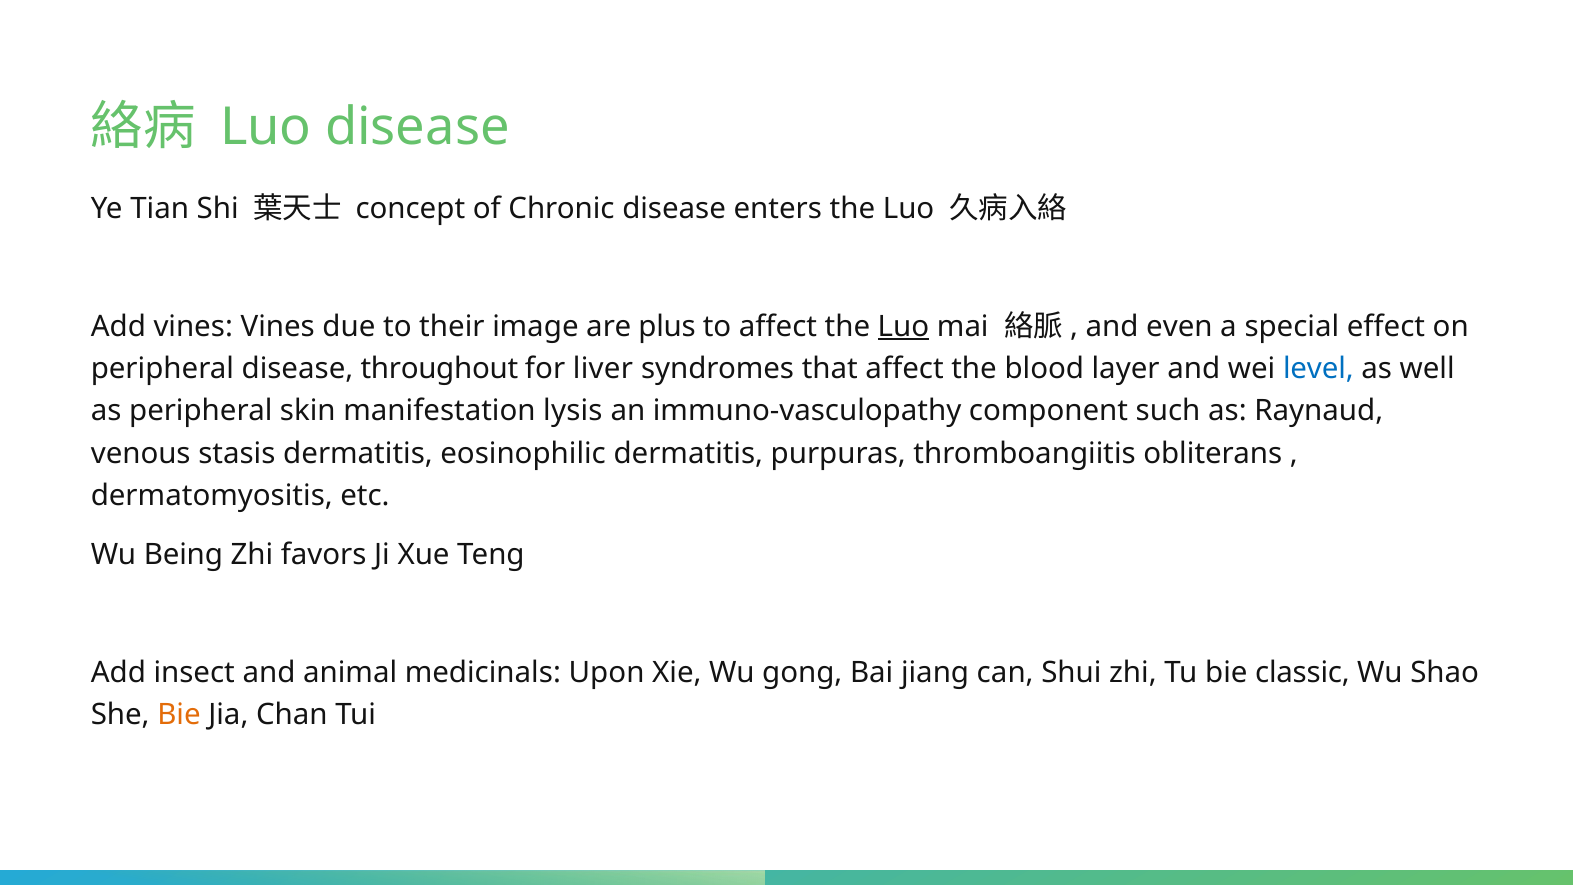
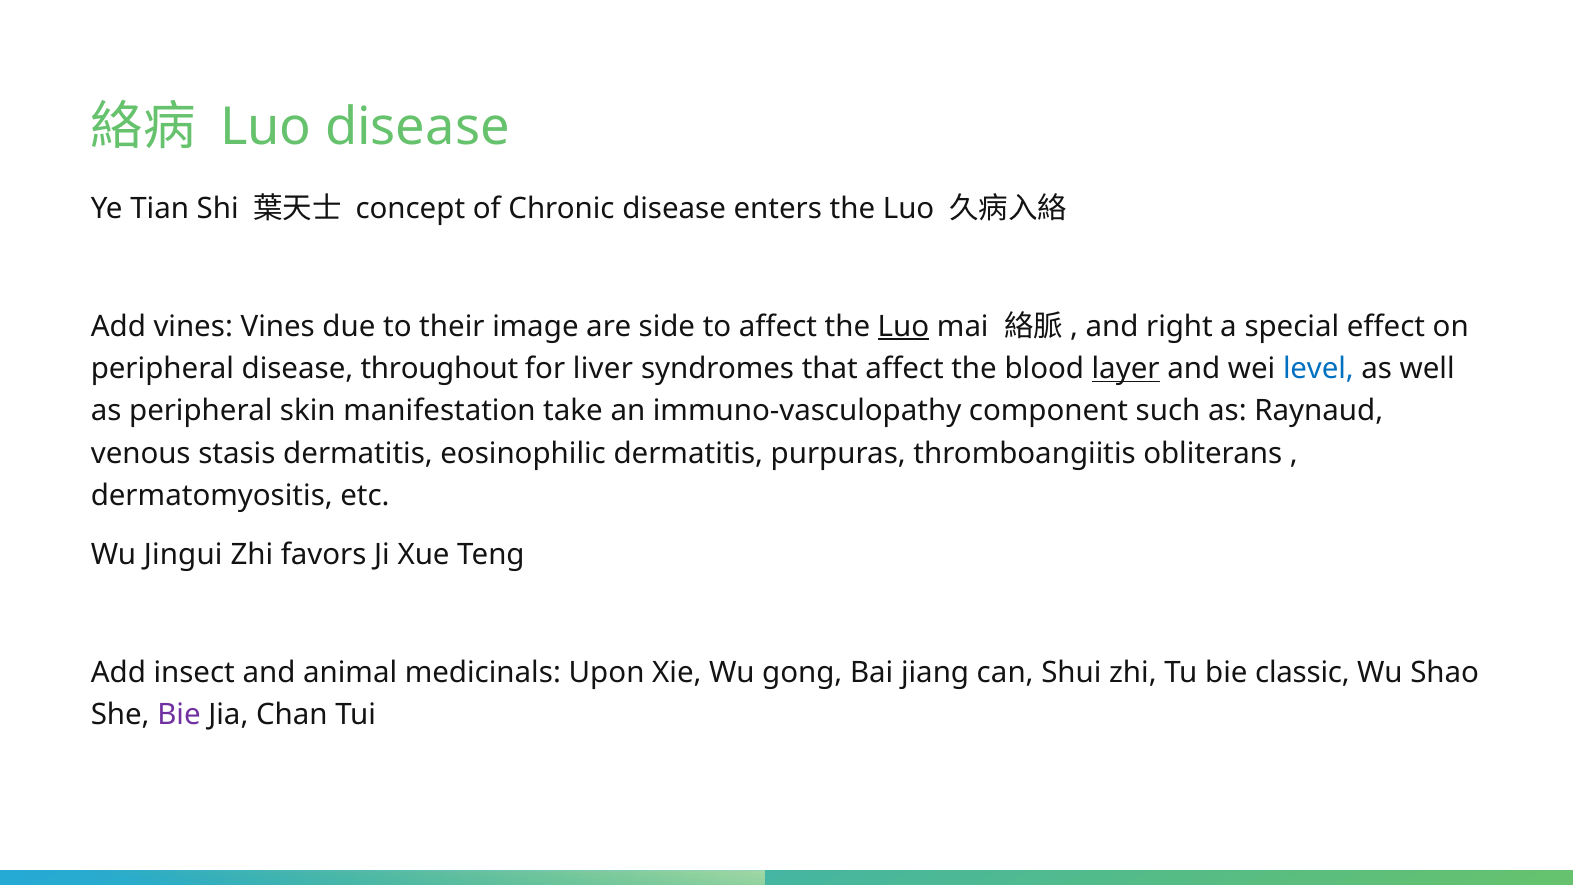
plus: plus -> side (667, 326)
even: even -> right (1179, 326)
layer underline: none -> present (1126, 369)
lysis: lysis -> take (573, 411)
Being: Being -> Jingui (183, 555)
Bie colour: orange -> purple (179, 715)
